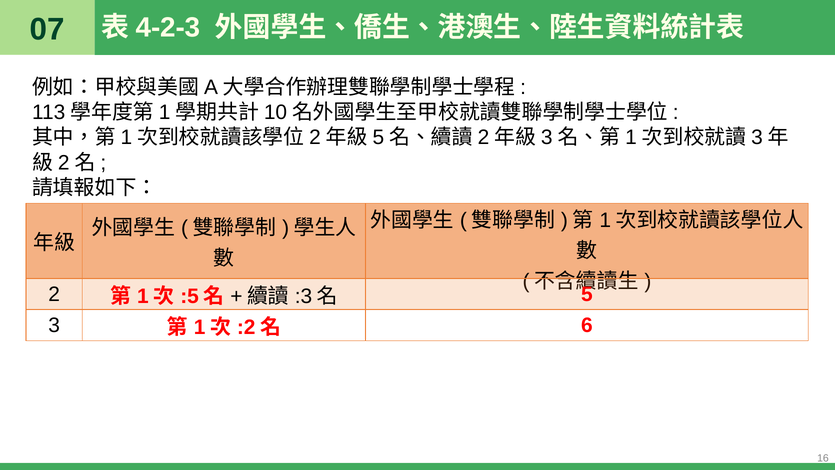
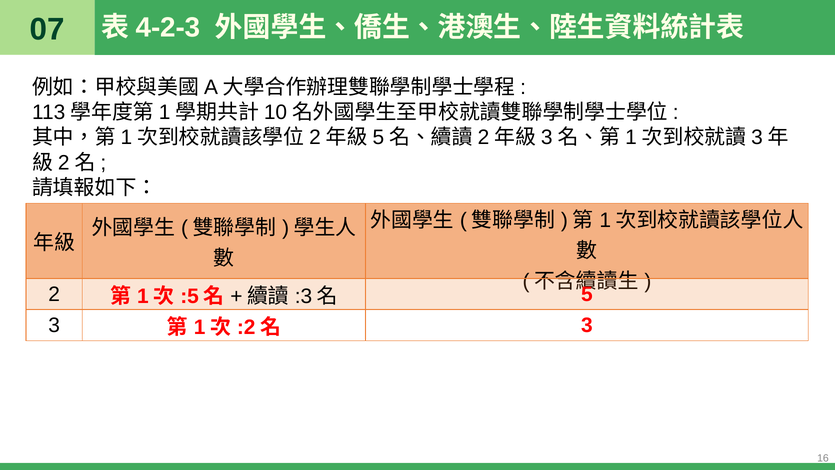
6: 6 -> 3 (587, 325)
